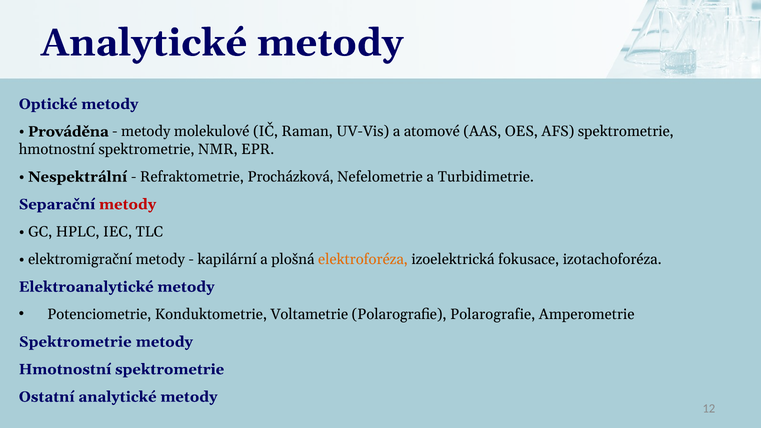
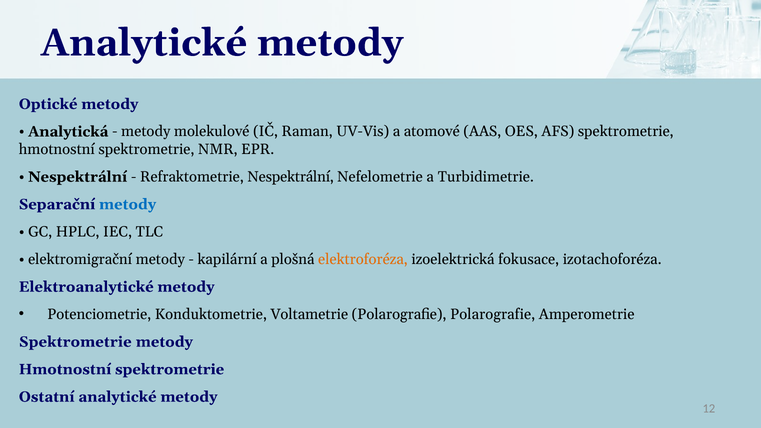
Prováděna: Prováděna -> Analytická (68, 132)
Refraktometrie Procházková: Procházková -> Nespektrální (291, 177)
metody colour: red -> blue (128, 204)
